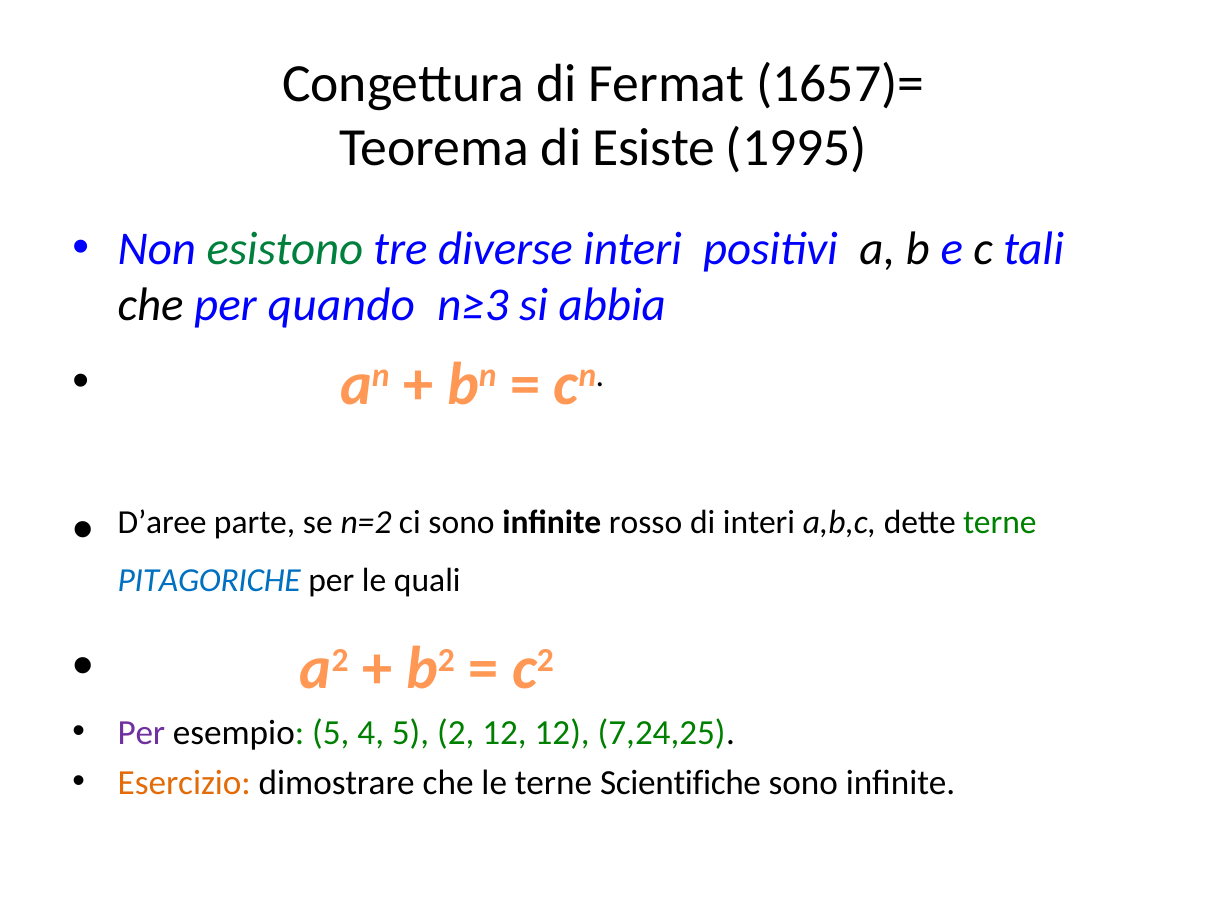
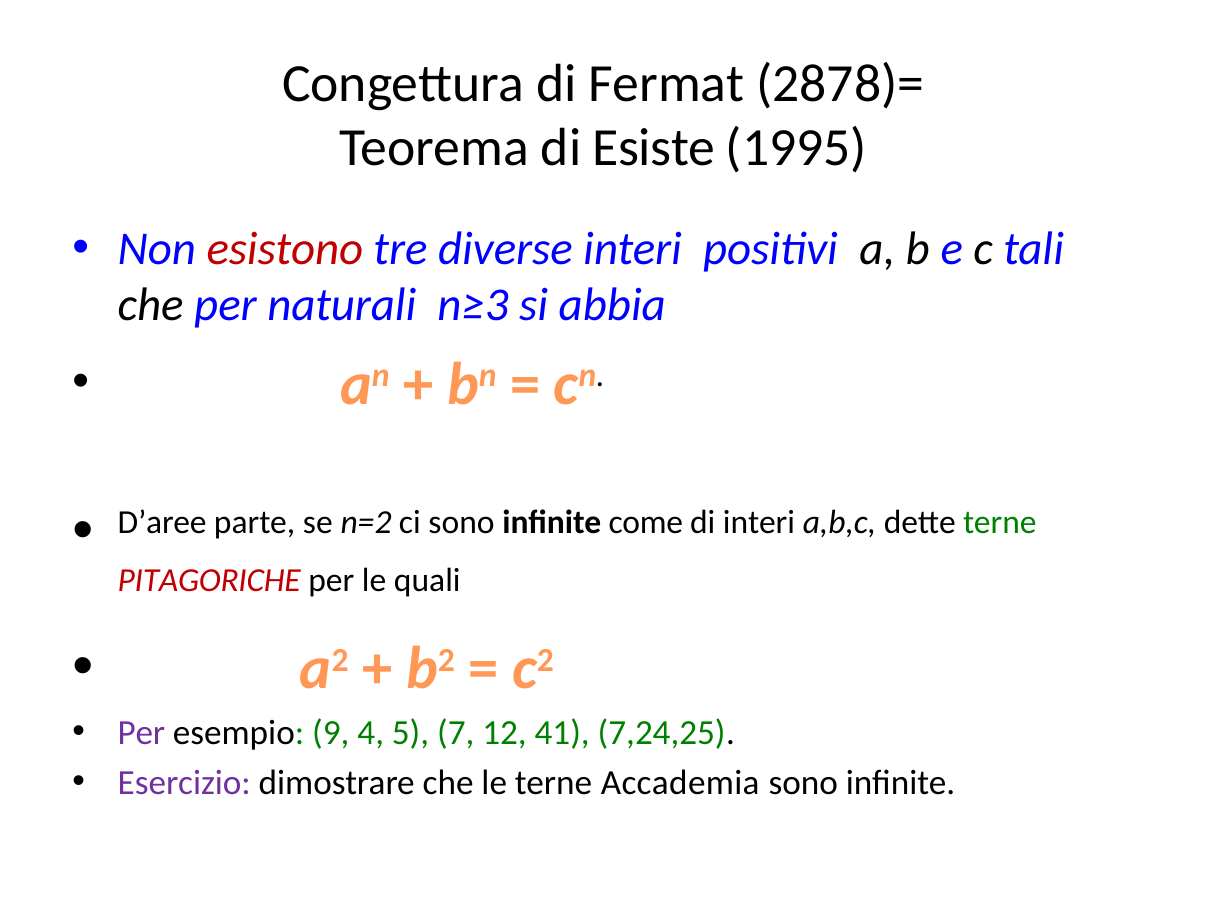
1657)=: 1657)= -> 2878)= (840, 83)
esistono colour: green -> red (285, 249)
quando: quando -> naturali (342, 305)
rosso: rosso -> come (646, 522)
PITAGORICHE colour: blue -> red (209, 580)
esempio 5: 5 -> 9 (331, 732)
2: 2 -> 7 (456, 732)
12 12: 12 -> 41 (562, 732)
Esercizio colour: orange -> purple (184, 782)
Scientifiche: Scientifiche -> Accademia (680, 782)
